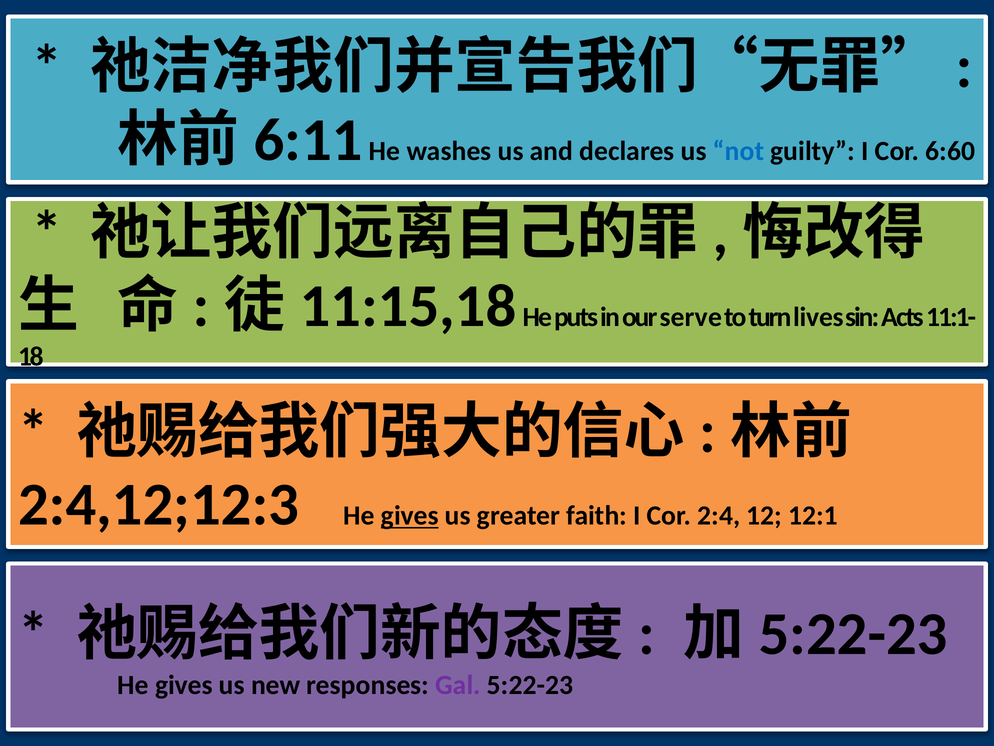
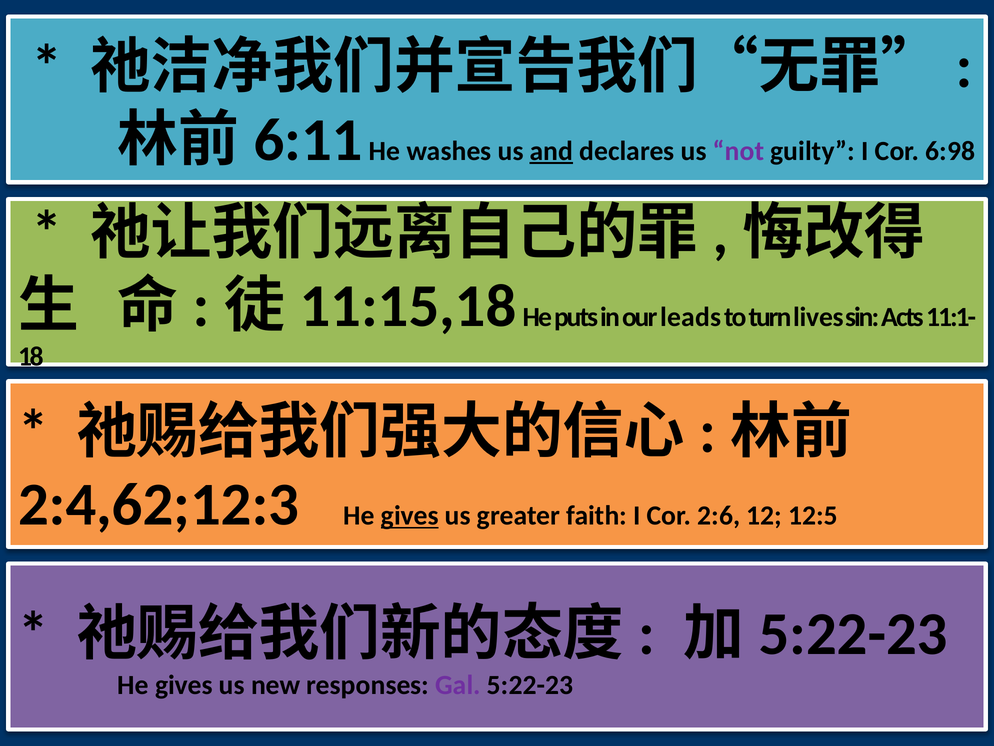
and underline: none -> present (551, 151)
not colour: blue -> purple (739, 151)
6:60: 6:60 -> 6:98 (950, 151)
serve: serve -> leads (691, 317)
2:4,12;12:3: 2:4,12;12:3 -> 2:4,62;12:3 (159, 505)
2:4: 2:4 -> 2:6 (719, 515)
12:1: 12:1 -> 12:5 (813, 515)
